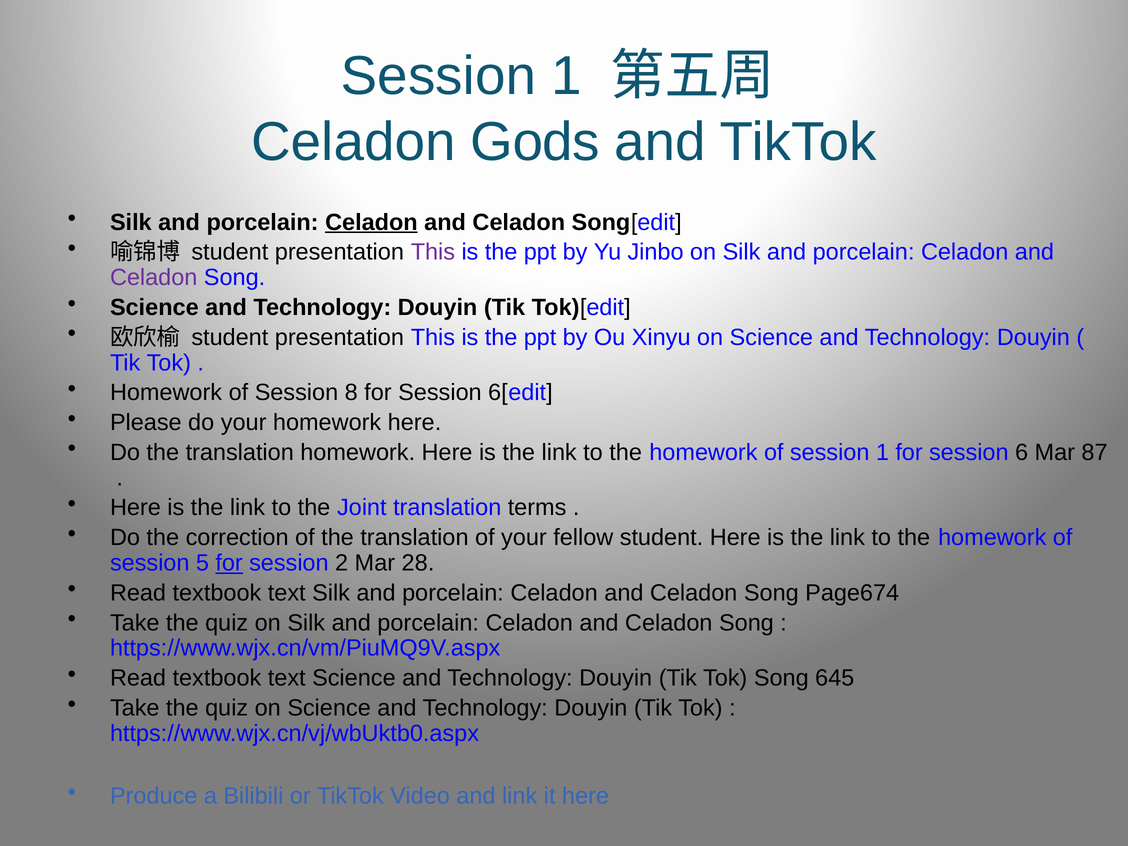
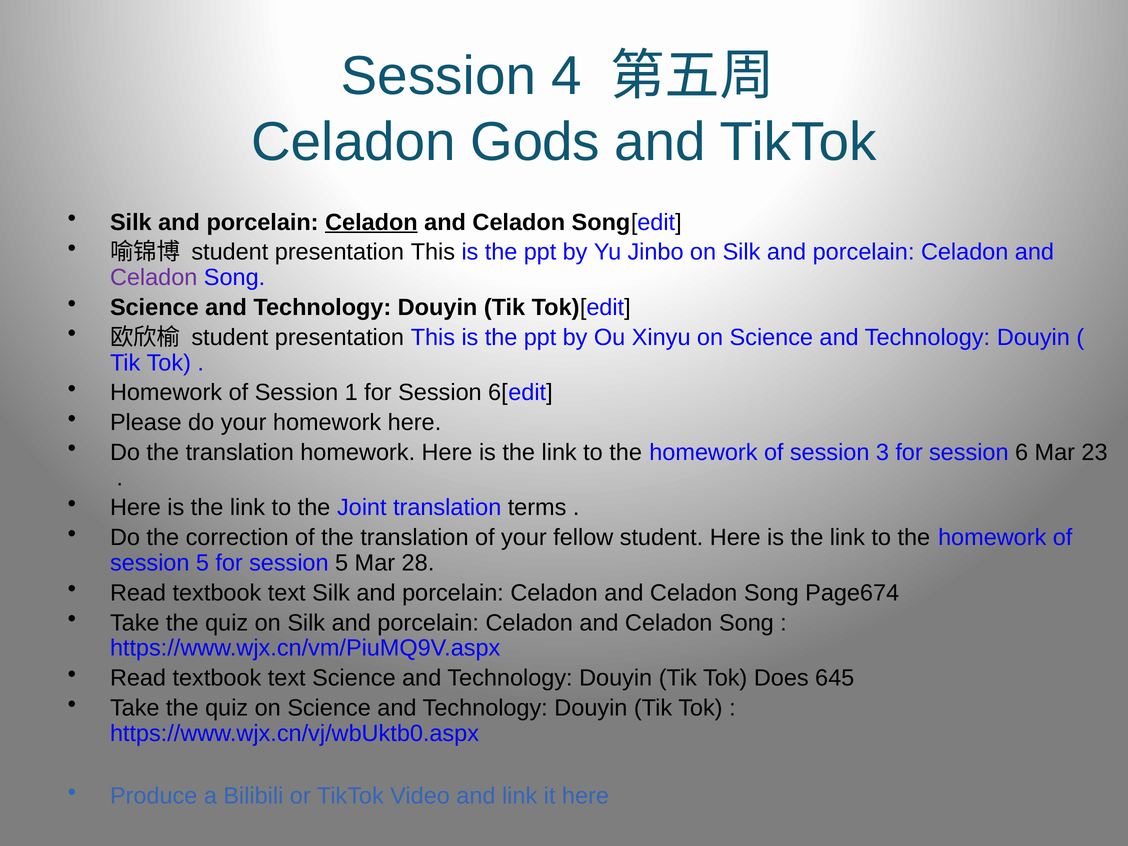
1: 1 -> 4 (567, 76)
This colour: purple -> black (433, 252)
8: 8 -> 1 (351, 393)
of session 1: 1 -> 3 (882, 452)
87: 87 -> 23 (1095, 452)
for underline: present -> none (229, 563)
2: 2 -> 5 (342, 563)
Tok Song: Song -> Does (781, 678)
